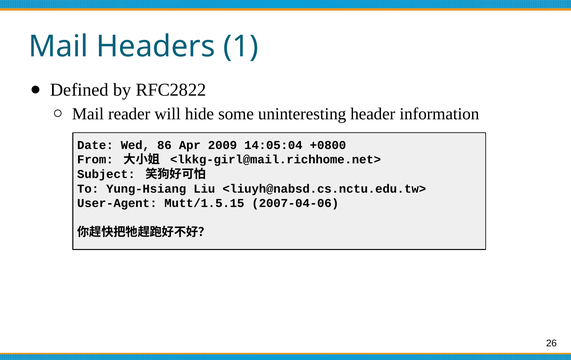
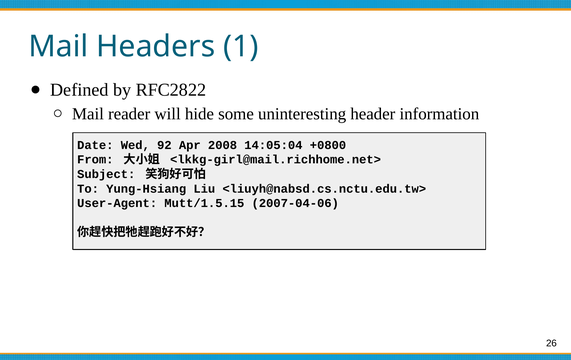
86: 86 -> 92 (164, 145)
2009: 2009 -> 2008 (223, 145)
